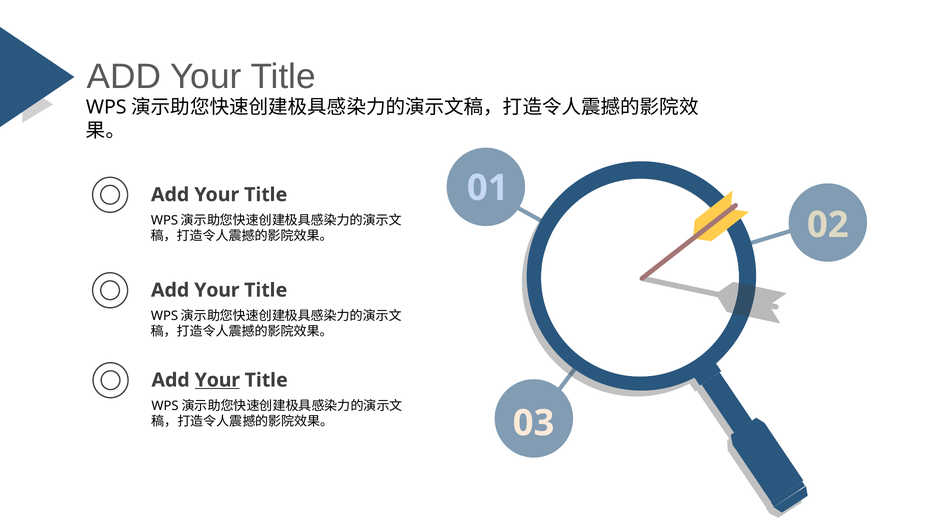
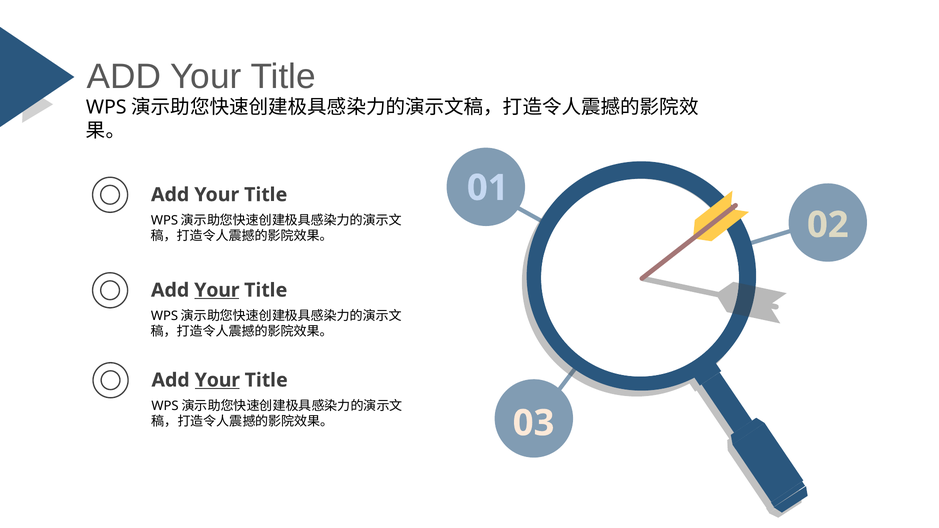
Your underline: none -> present (217, 290)
